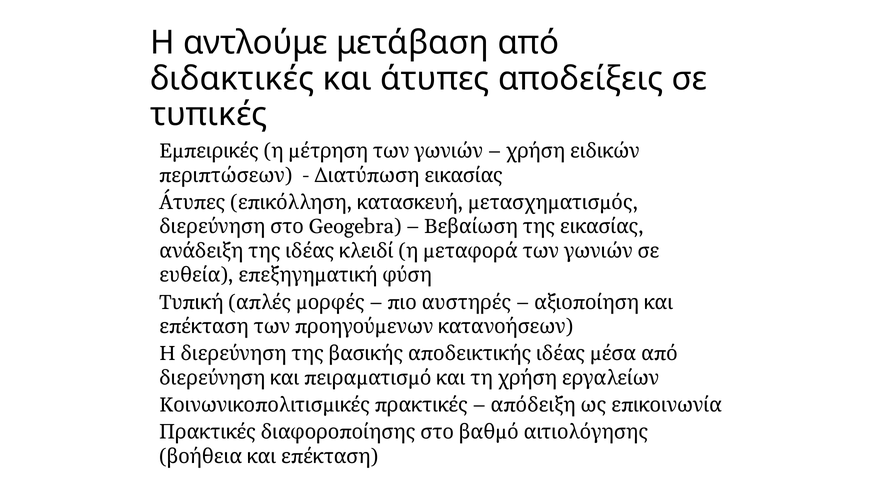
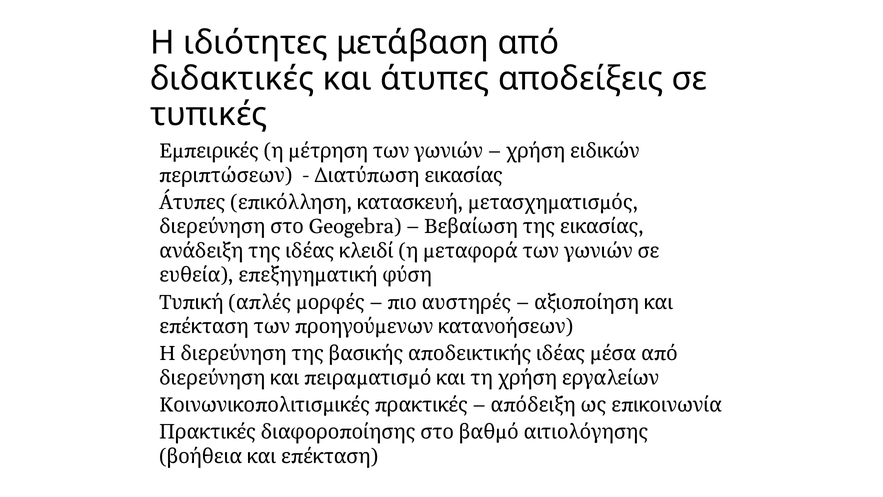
αντλούμε: αντλούμε -> ιδιότητες (255, 43)
